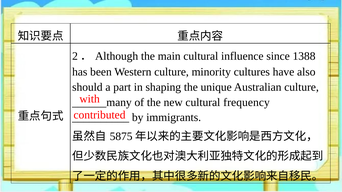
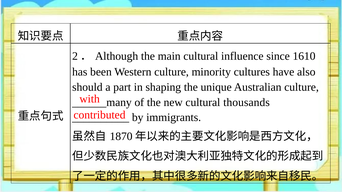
1388: 1388 -> 1610 (304, 56)
frequency: frequency -> thousands (247, 103)
5875: 5875 -> 1870 (121, 137)
